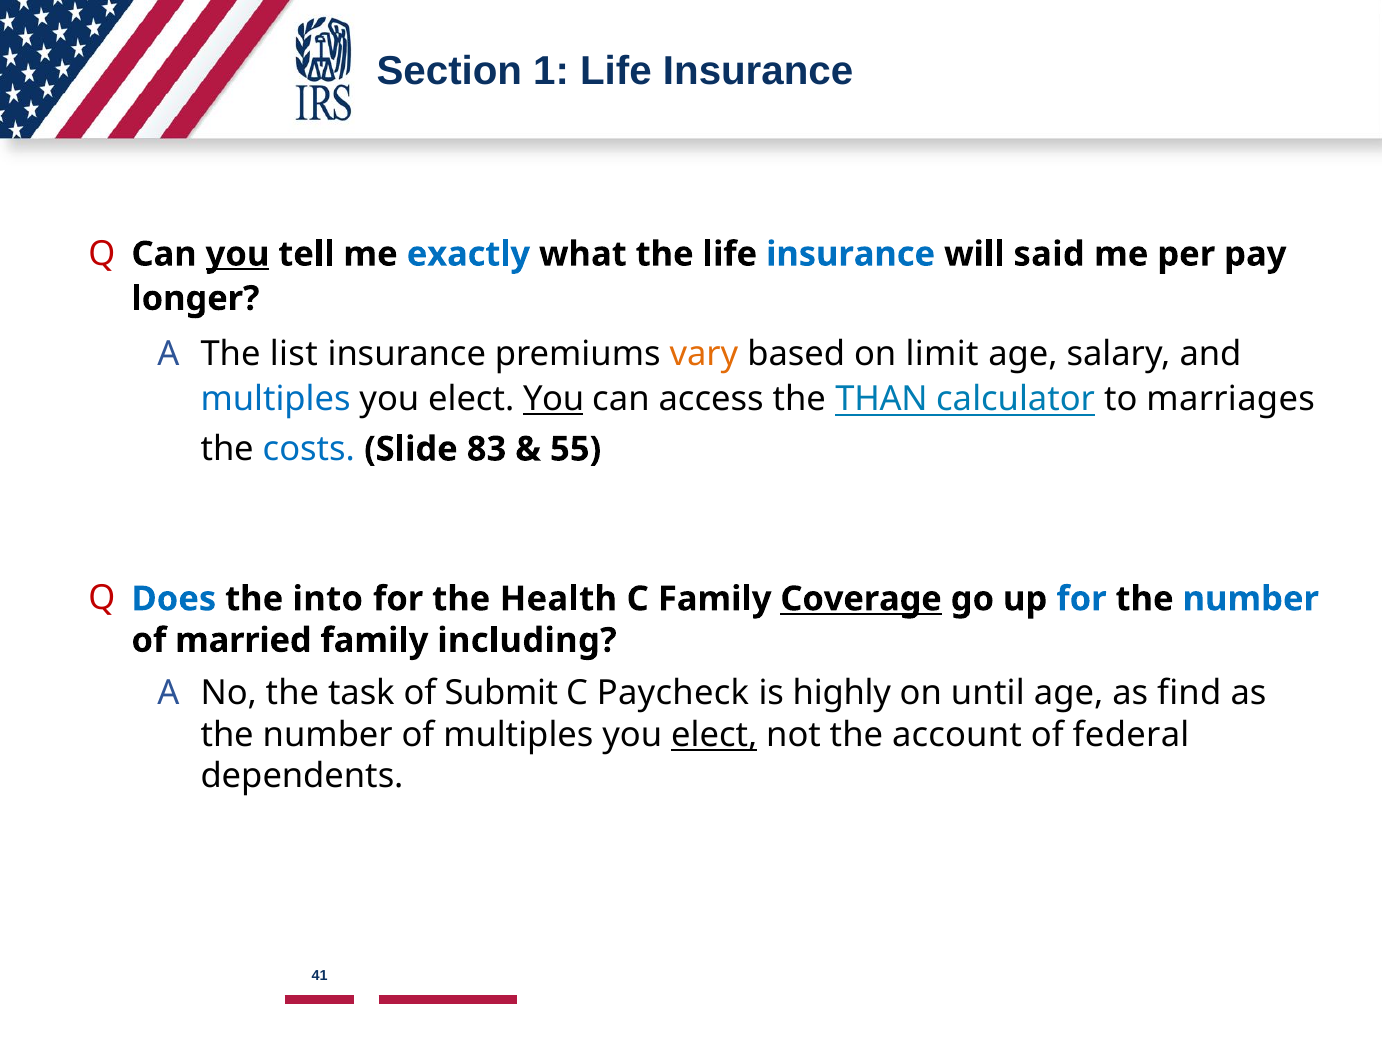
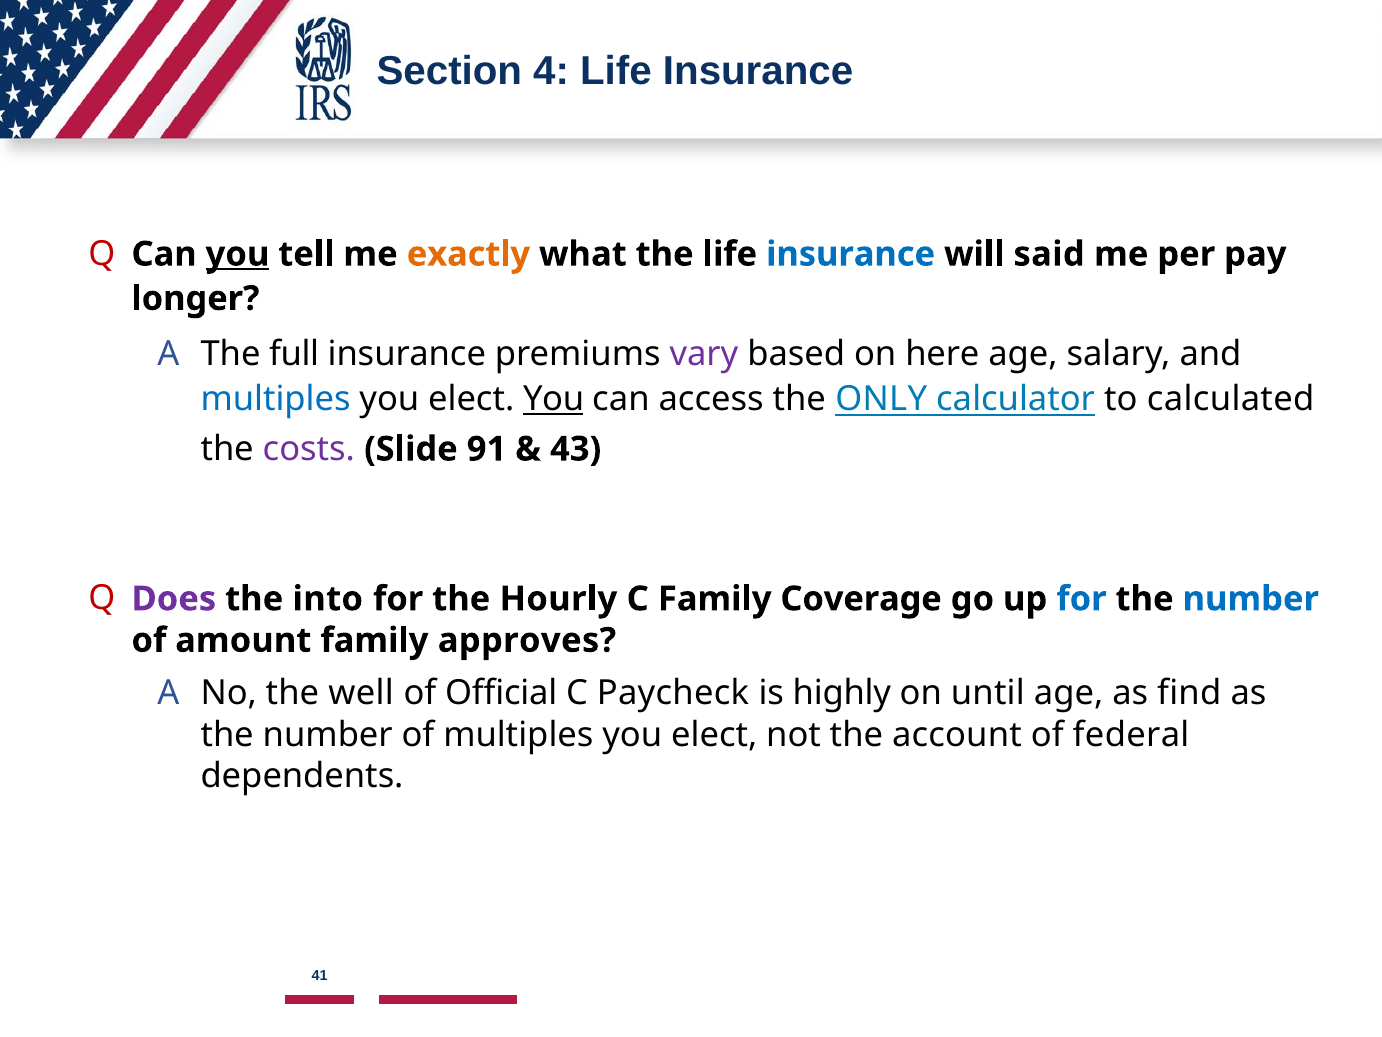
1: 1 -> 4 (551, 71)
exactly colour: blue -> orange (468, 254)
list: list -> full (294, 354)
vary colour: orange -> purple (704, 354)
limit: limit -> here (942, 354)
THAN: THAN -> ONLY (881, 399)
marriages: marriages -> calculated (1231, 399)
costs colour: blue -> purple (309, 449)
83: 83 -> 91 (487, 449)
55: 55 -> 43 (576, 449)
Does colour: blue -> purple (174, 599)
Health: Health -> Hourly (558, 599)
Coverage underline: present -> none (861, 599)
married: married -> amount (243, 640)
including: including -> approves (527, 640)
task: task -> well (361, 693)
Submit: Submit -> Official (501, 693)
elect underline: present -> none (714, 735)
